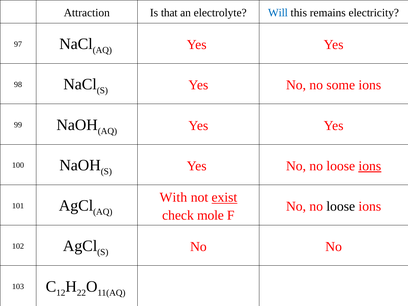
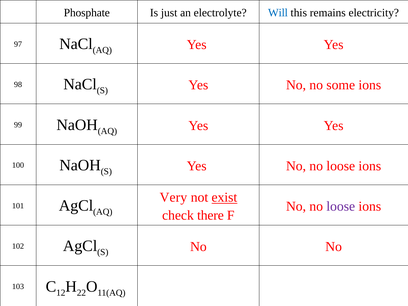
Attraction: Attraction -> Phosphate (87, 13)
that: that -> just (169, 13)
ions underline: present -> none (370, 166)
With: With -> Very (173, 197)
loose colour: black -> purple (341, 206)
mole: mole -> there (210, 215)
